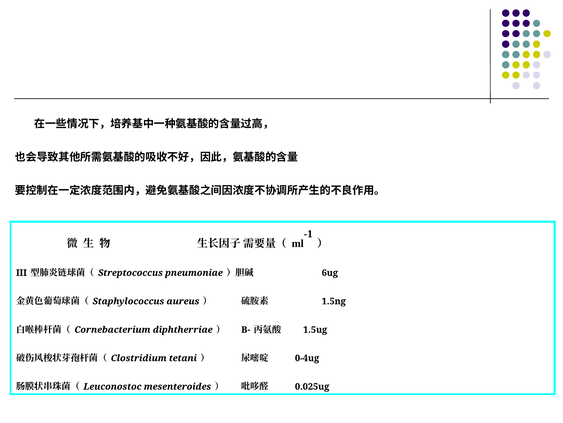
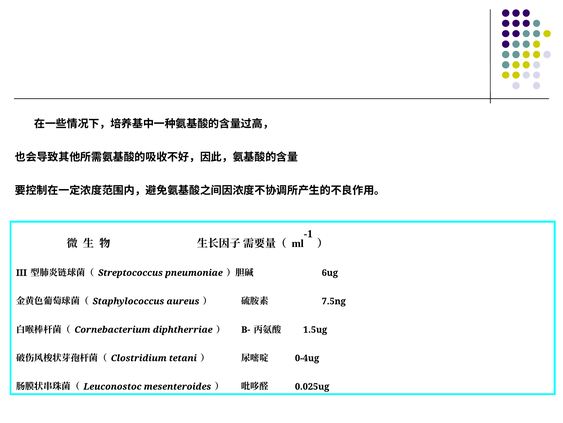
1.5ng: 1.5ng -> 7.5ng (334, 301)
